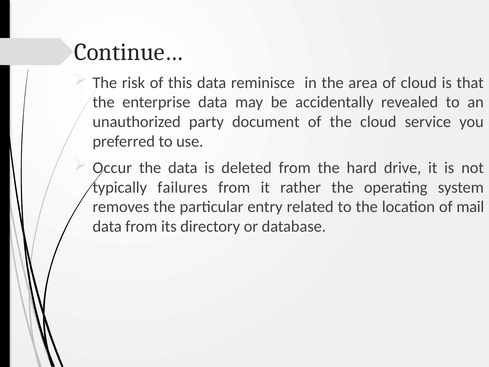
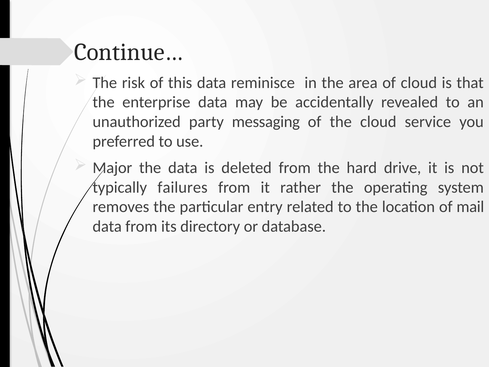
document: document -> messaging (266, 122)
Occur: Occur -> Major (112, 168)
